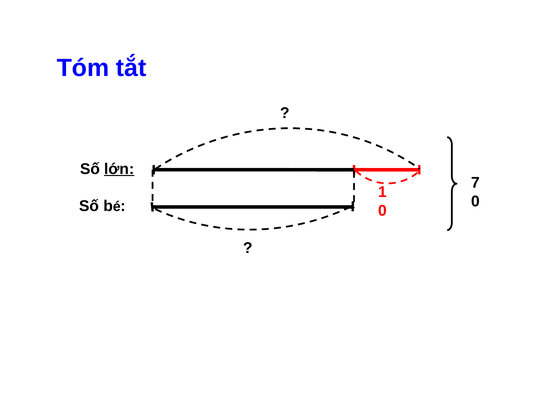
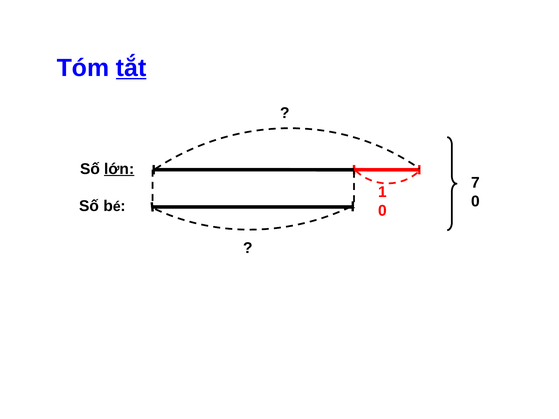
tắt underline: none -> present (131, 68)
